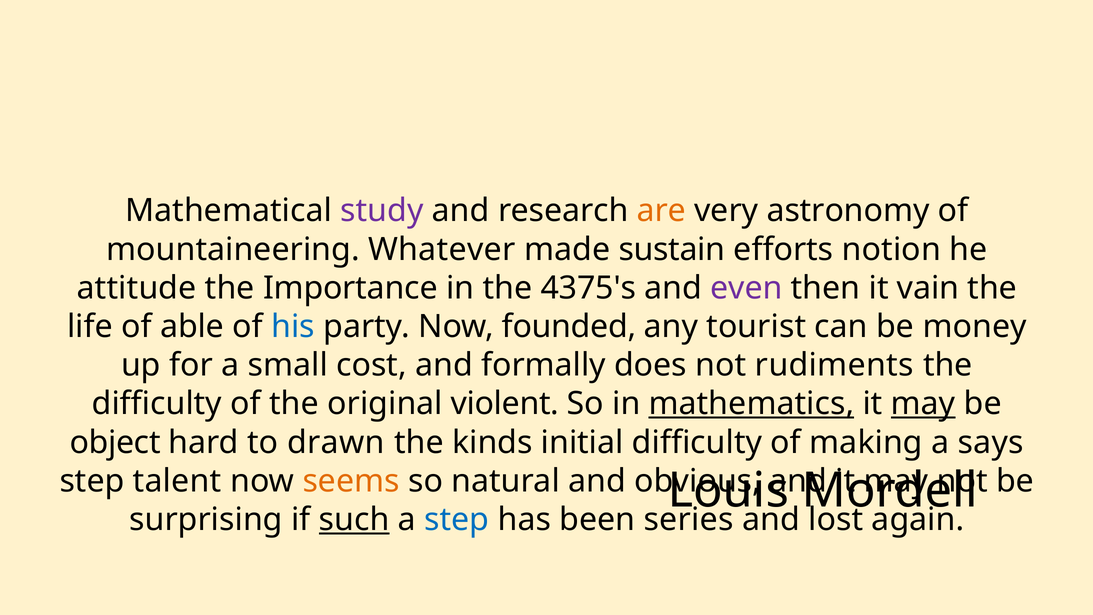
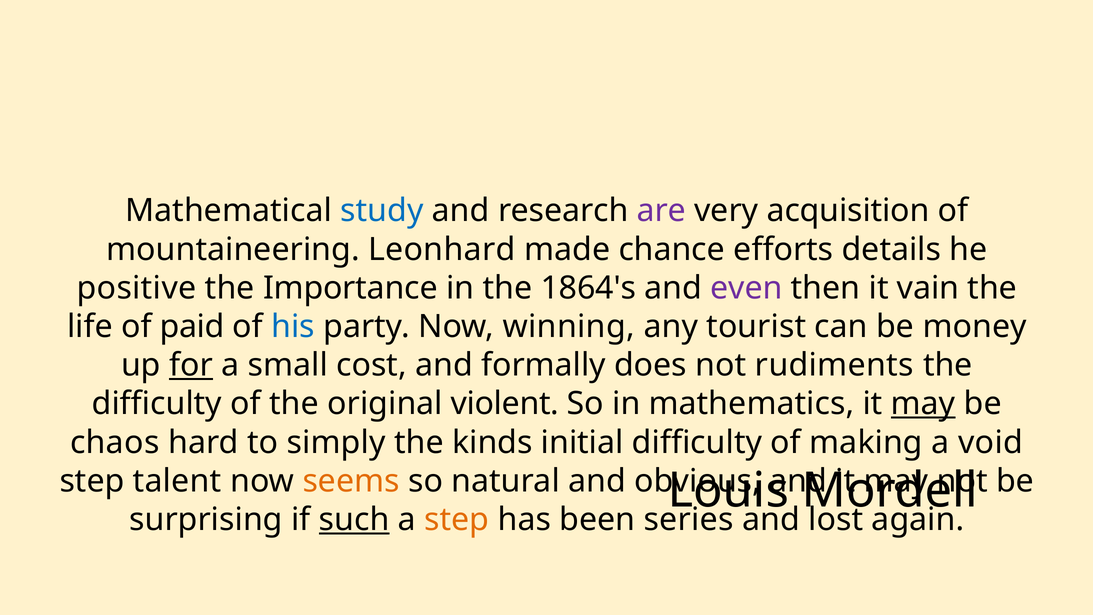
study colour: purple -> blue (382, 211)
are colour: orange -> purple (661, 211)
astronomy: astronomy -> acquisition (848, 211)
Whatever: Whatever -> Leonhard (442, 249)
sustain: sustain -> chance (672, 249)
notion: notion -> details (891, 249)
attitude: attitude -> positive (137, 288)
4375's: 4375's -> 1864's (588, 288)
able: able -> paid (192, 327)
founded: founded -> winning (569, 327)
for underline: none -> present (191, 365)
mathematics underline: present -> none (751, 404)
object: object -> chaos (115, 442)
drawn: drawn -> simply (336, 442)
says: says -> void (991, 442)
step colour: blue -> orange (457, 519)
